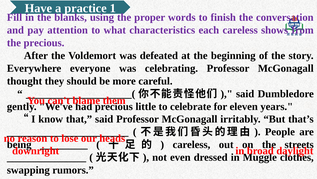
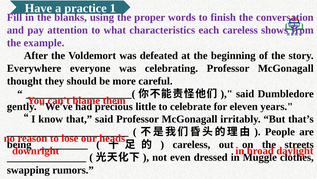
the precious: precious -> example (44, 43)
